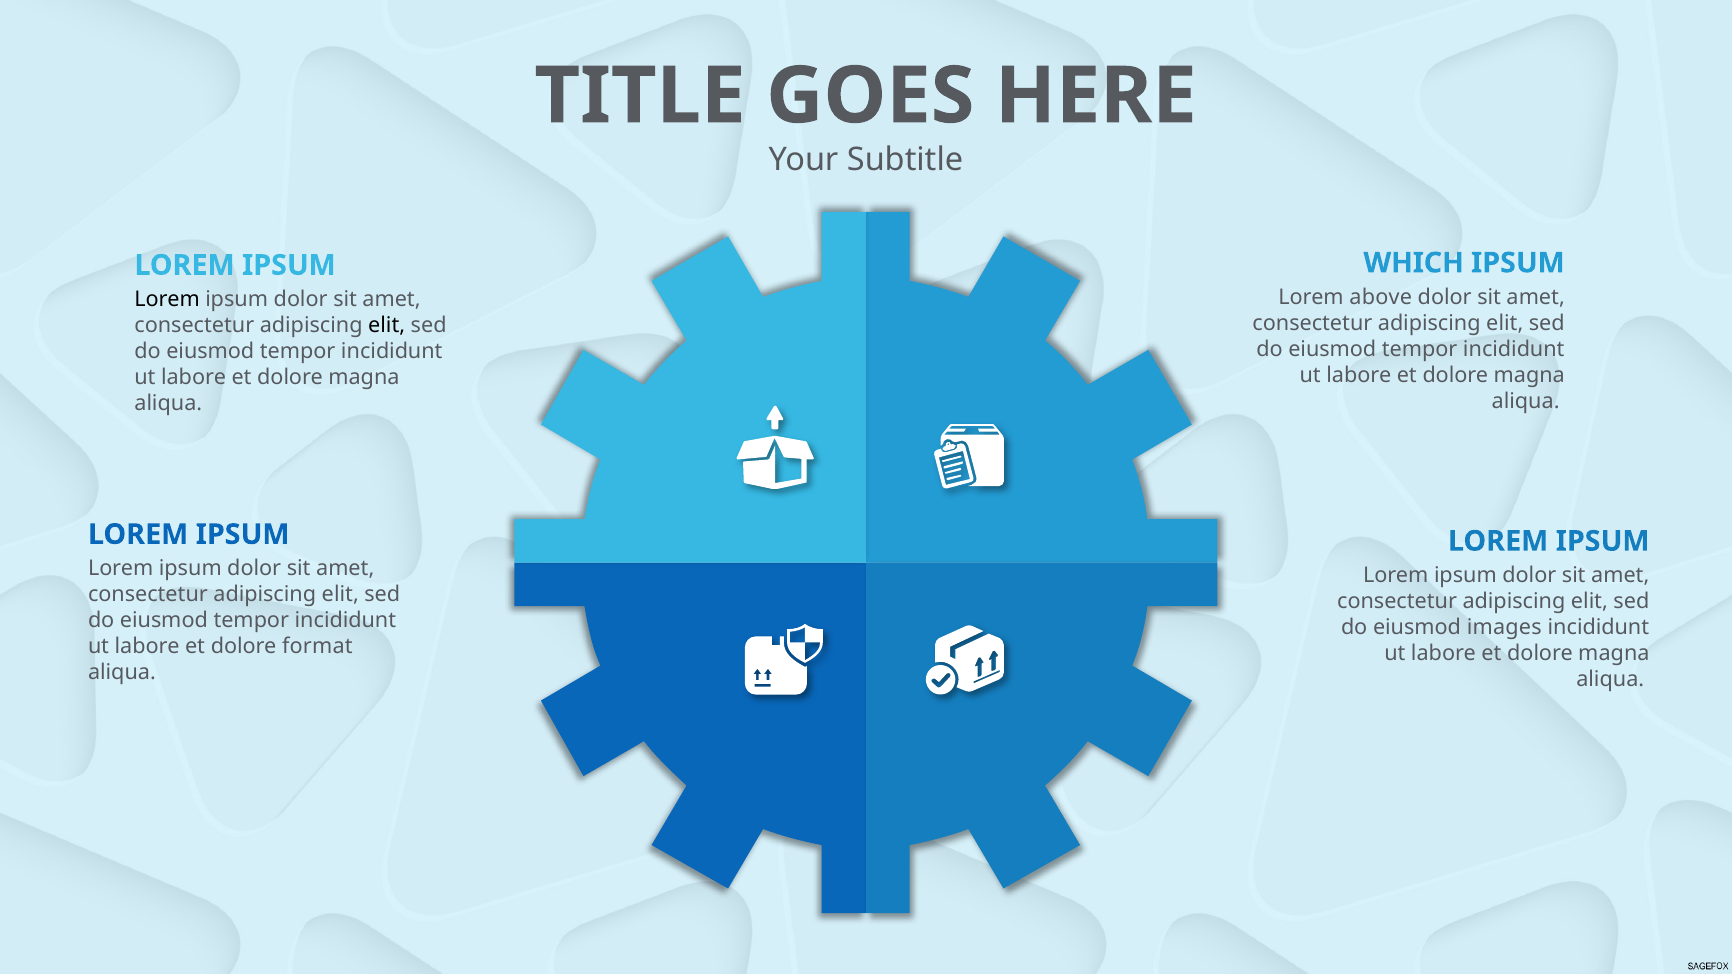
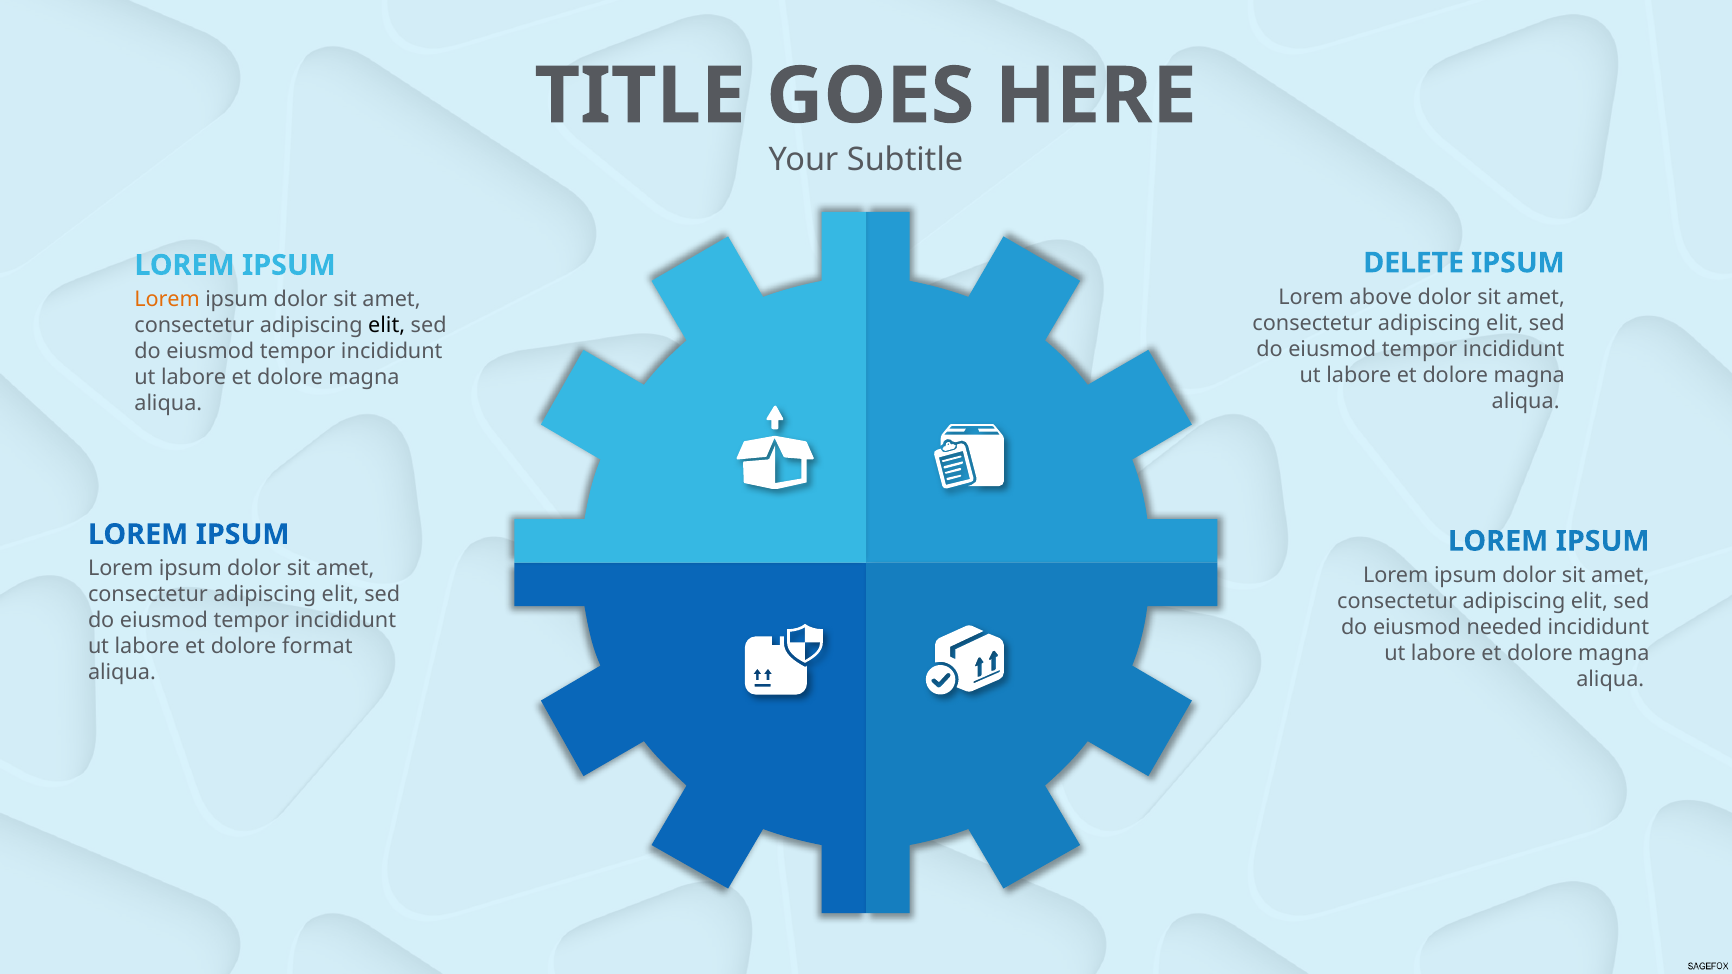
WHICH: WHICH -> DELETE (1414, 263)
Lorem colour: black -> orange (167, 299)
images: images -> needed (1504, 627)
